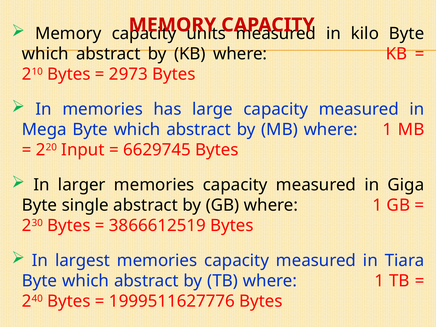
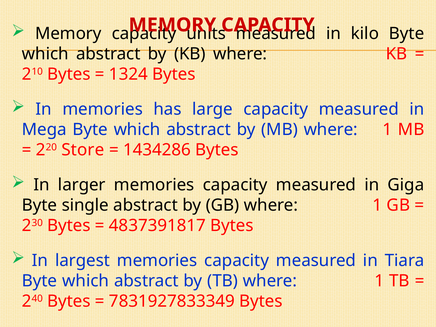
2973: 2973 -> 1324 (128, 74)
Input: Input -> Store (83, 150)
6629745: 6629745 -> 1434286 (157, 150)
3866612519: 3866612519 -> 4837391817 (157, 226)
1999511627776: 1999511627776 -> 7831927833349 (172, 301)
